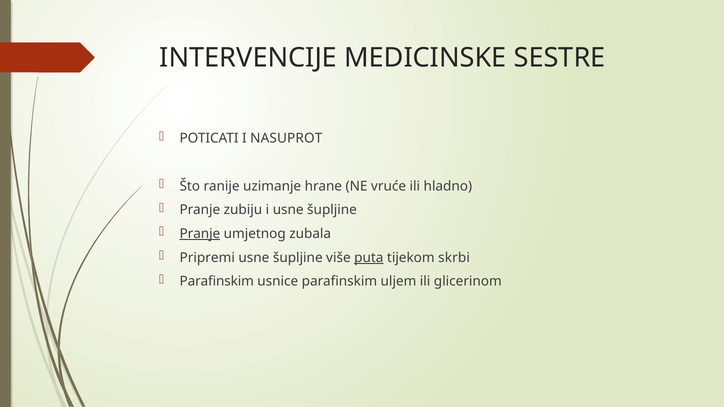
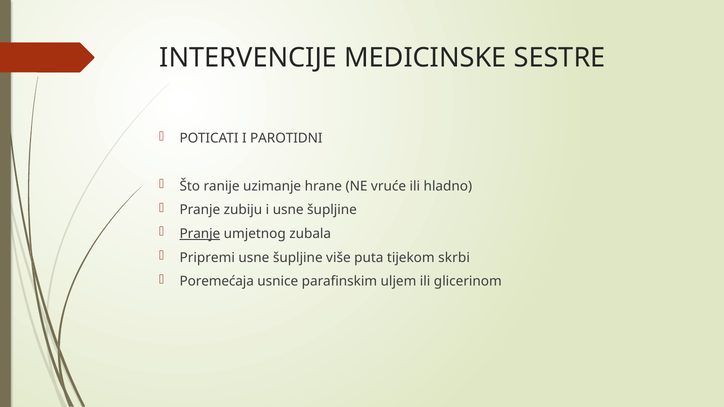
NASUPROT: NASUPROT -> PAROTIDNI (286, 139)
puta underline: present -> none (369, 258)
Parafinskim: Parafinskim -> Poremećaja (217, 282)
